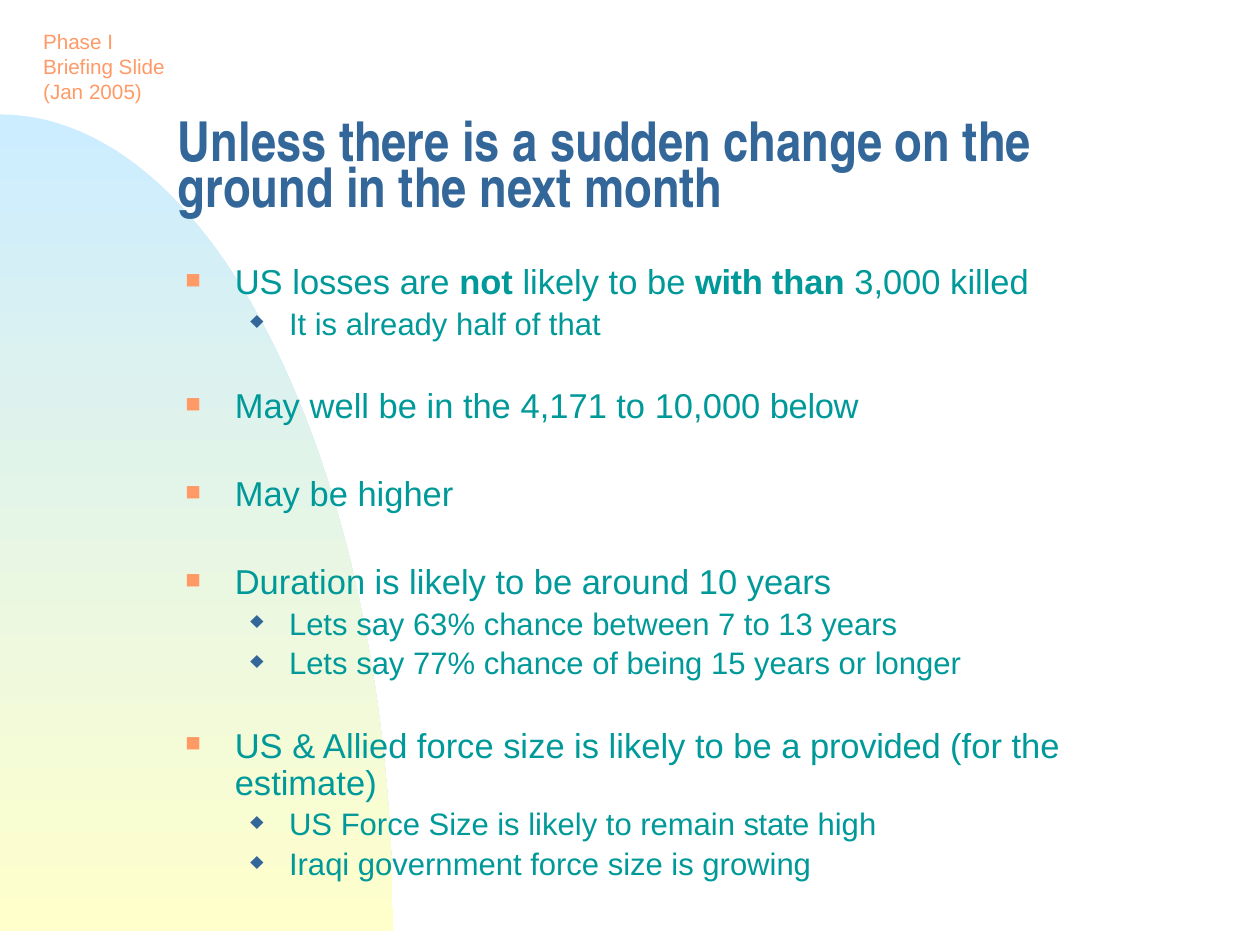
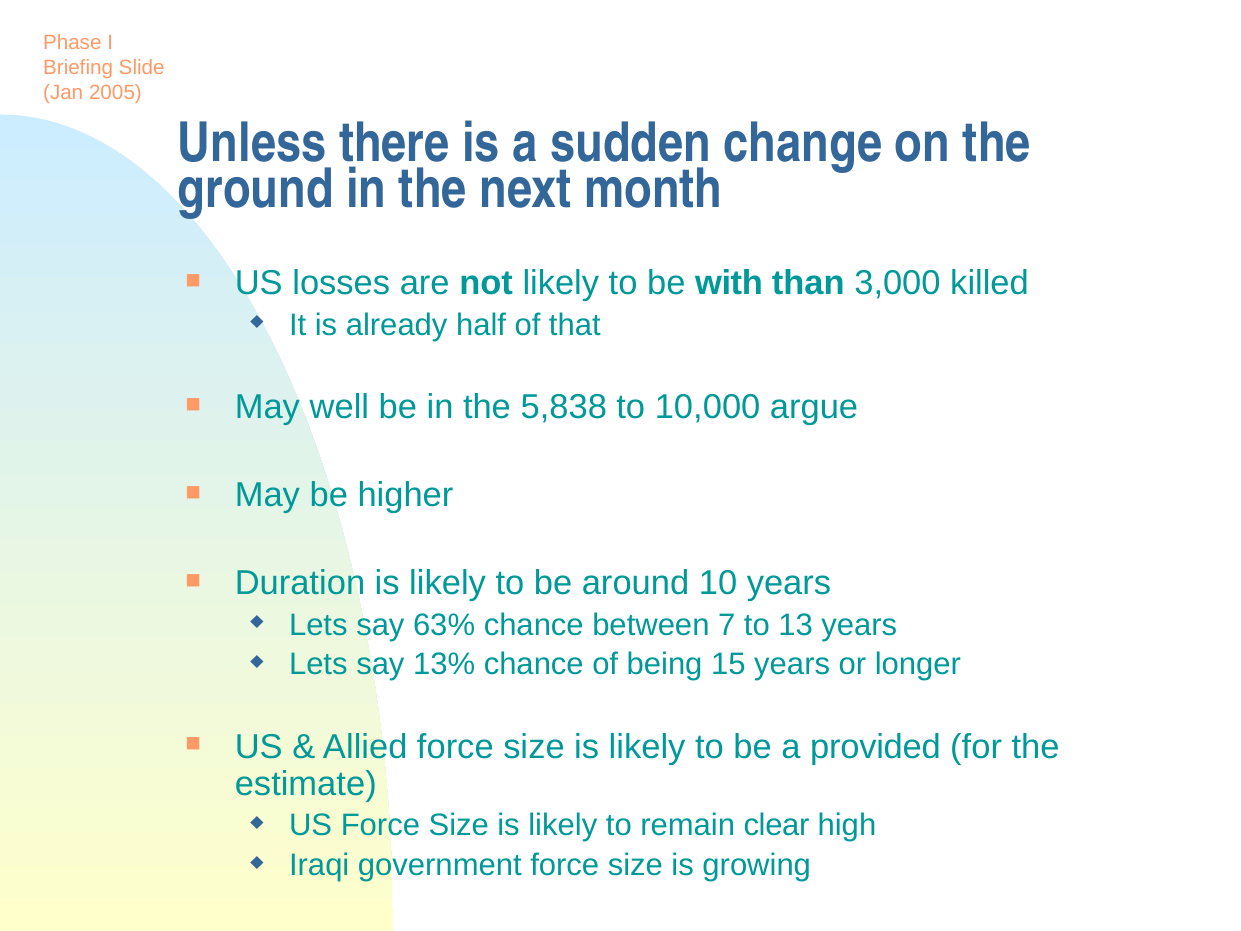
4,171: 4,171 -> 5,838 (564, 407)
below: below -> argue (814, 407)
77%: 77% -> 13% (444, 665)
state: state -> clear (777, 825)
